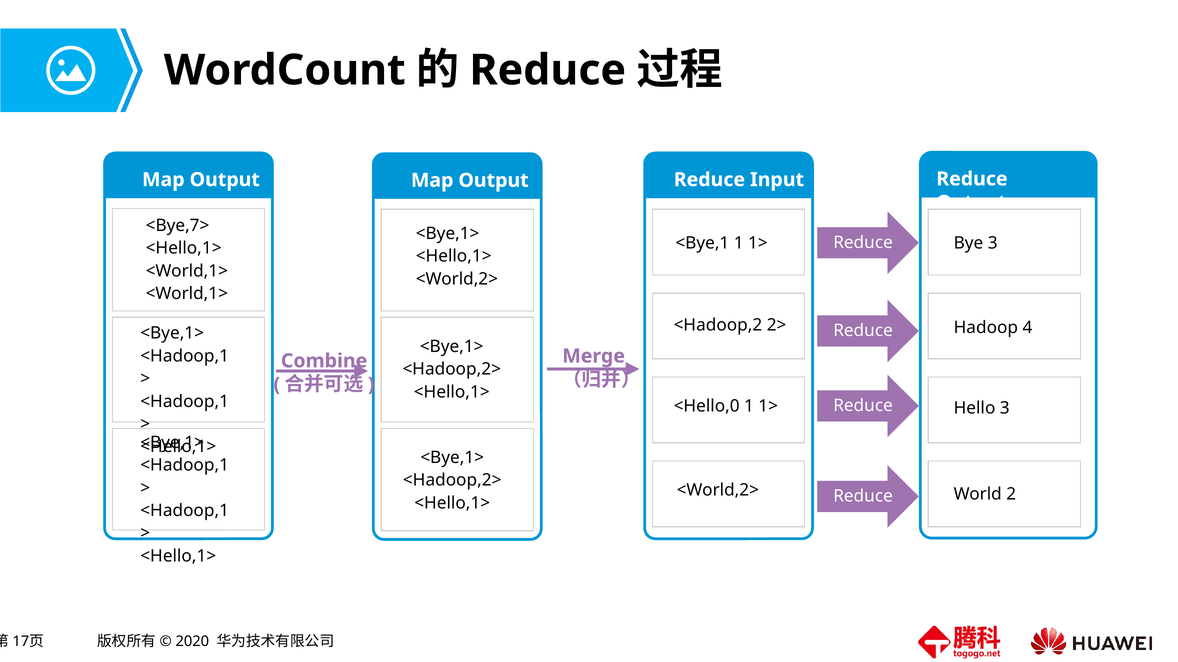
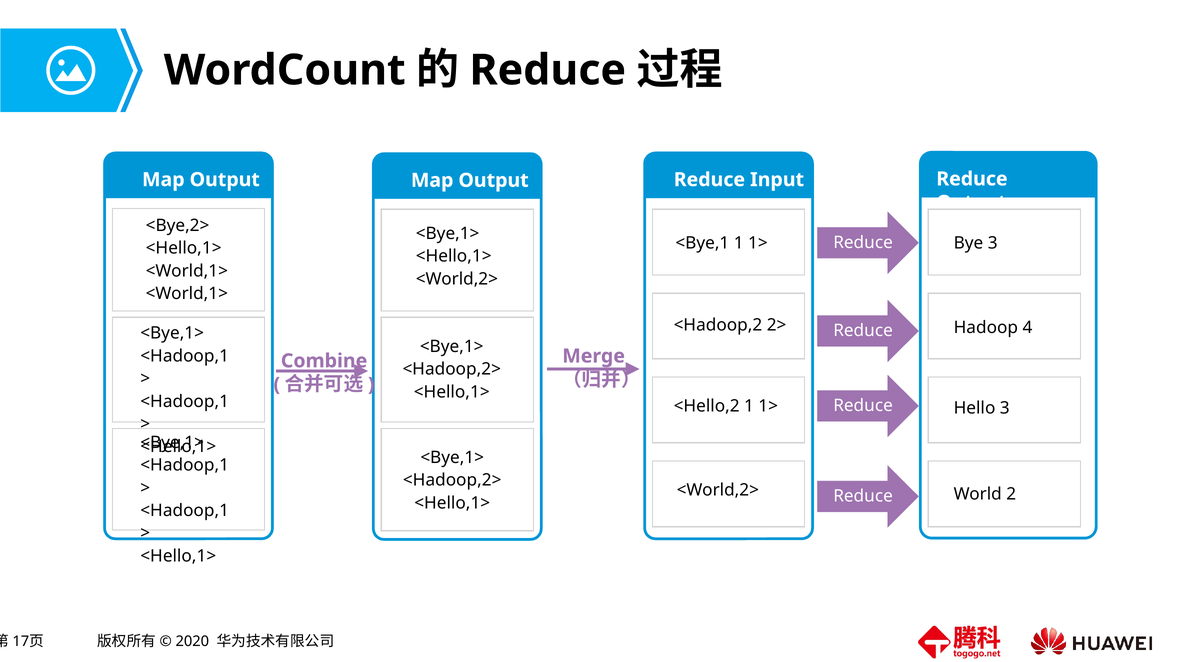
<Bye,7>: <Bye,7> -> <Bye,2> (178, 226)
<Hello,0: <Hello,0 -> <Hello,2 (707, 406)
